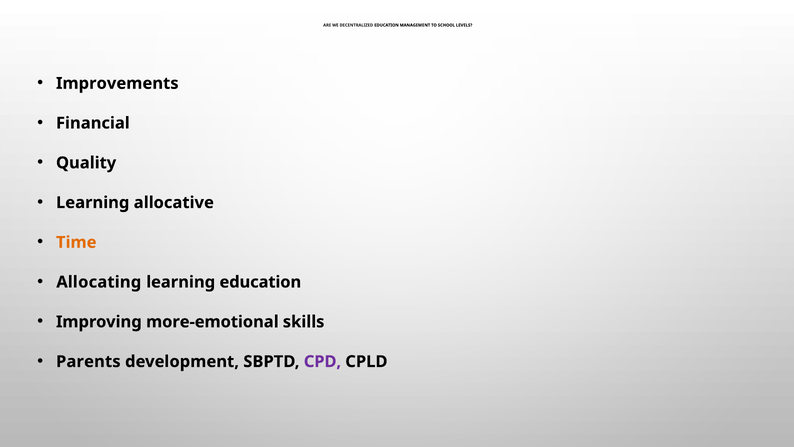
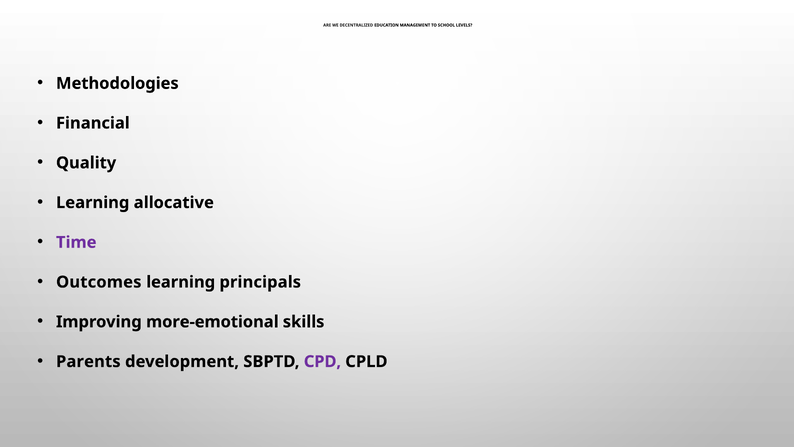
Improvements: Improvements -> Methodologies (117, 83)
Time colour: orange -> purple (76, 242)
Allocating: Allocating -> Outcomes (99, 282)
learning education: education -> principals (260, 282)
